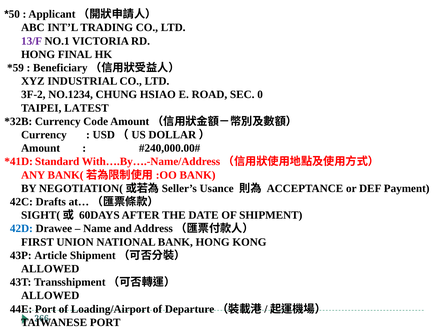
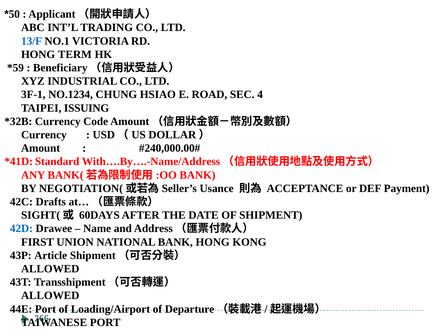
13/F colour: purple -> blue (32, 41)
FINAL: FINAL -> TERM (75, 54)
3F-2: 3F-2 -> 3F-1 (33, 94)
0: 0 -> 4 (260, 94)
LATEST: LATEST -> ISSUING (87, 108)
